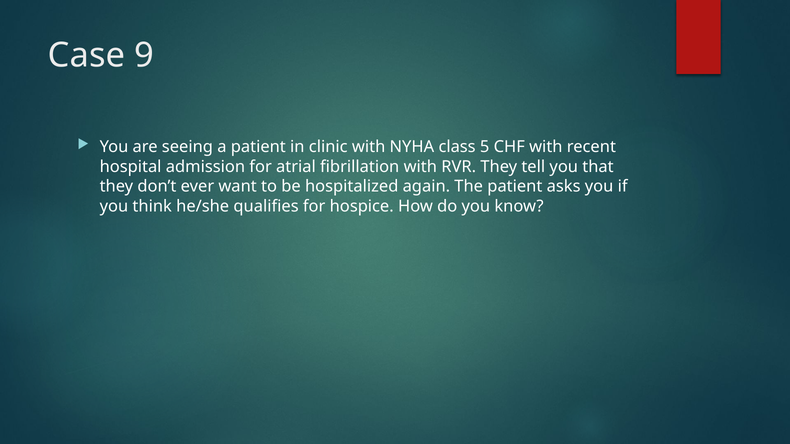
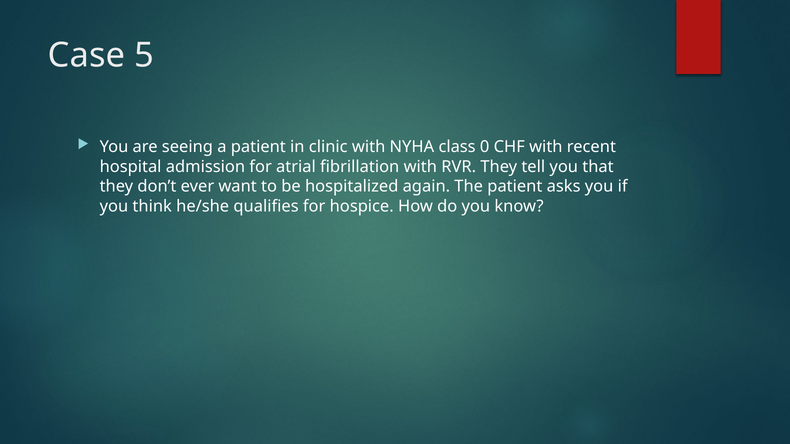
9: 9 -> 5 (144, 55)
5: 5 -> 0 (485, 147)
